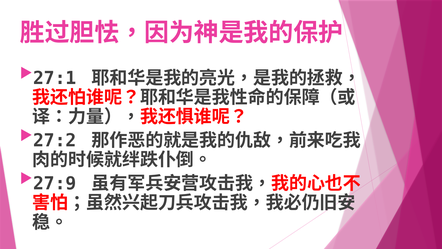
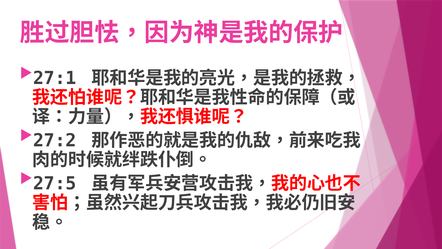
27:9: 27:9 -> 27:5 (55, 183)
